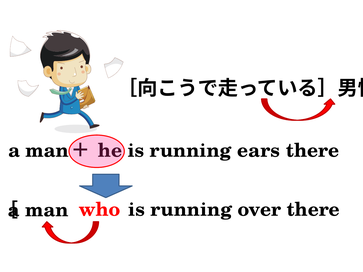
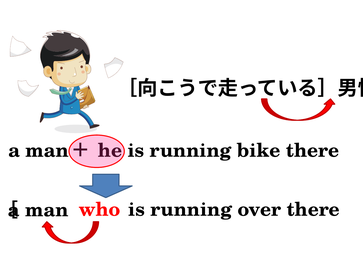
ears: ears -> bike (259, 151)
